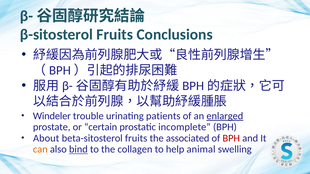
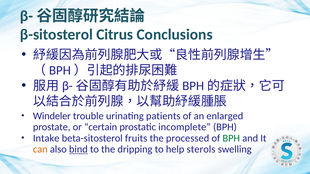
β-sitosterol Fruits: Fruits -> Citrus (115, 35)
enlarged underline: present -> none (225, 116)
About: About -> Intake (46, 139)
associated: associated -> processed (188, 139)
BPH colour: red -> green (231, 139)
collagen: collagen -> dripping (135, 150)
animal: animal -> sterols (201, 150)
